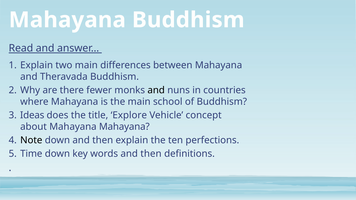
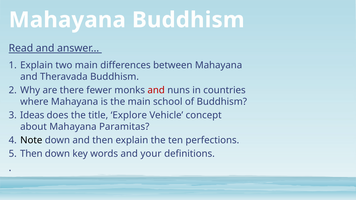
and colour: black -> red (156, 90)
Mahayana Mahayana: Mahayana -> Paramitas (124, 127)
5 Time: Time -> Then (31, 154)
words and then: then -> your (151, 154)
